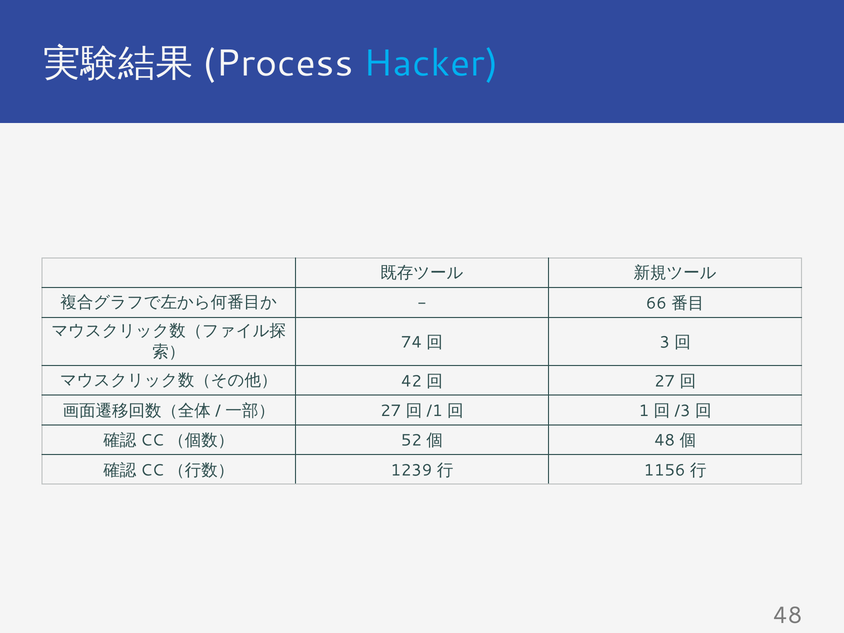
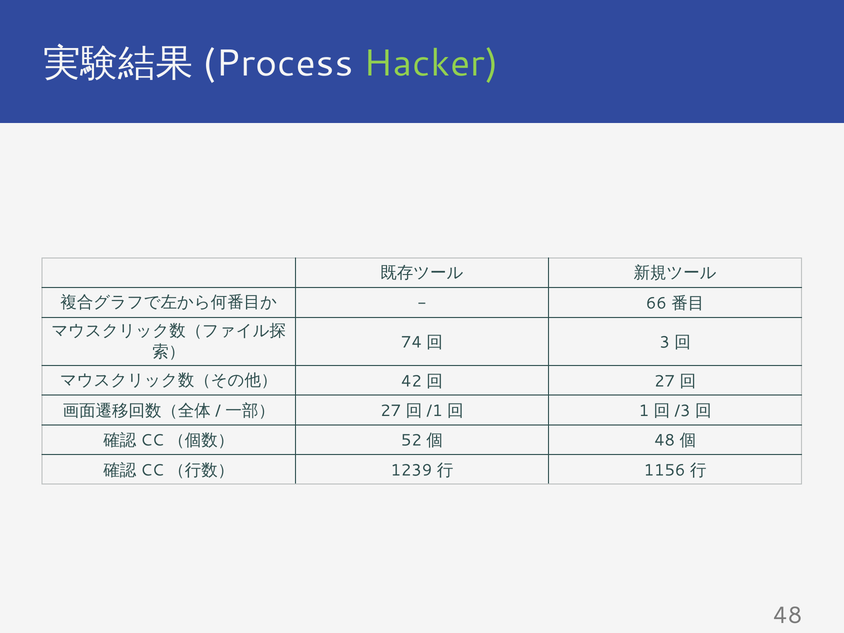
Hacker colour: light blue -> light green (431, 63)
